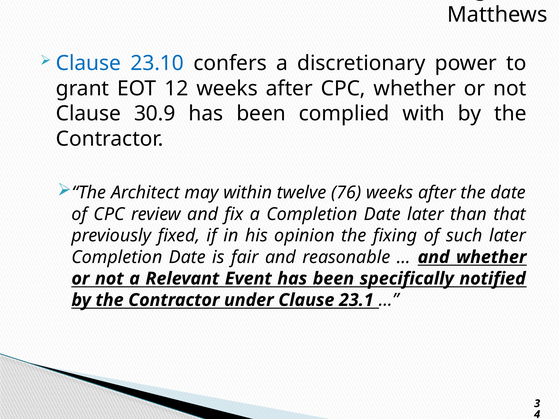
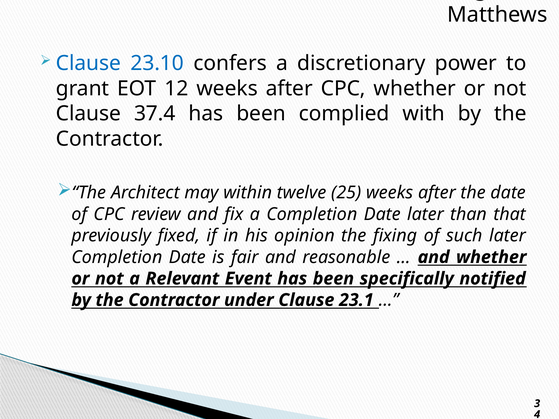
30.9: 30.9 -> 37.4 (155, 114)
76: 76 -> 25 (346, 193)
